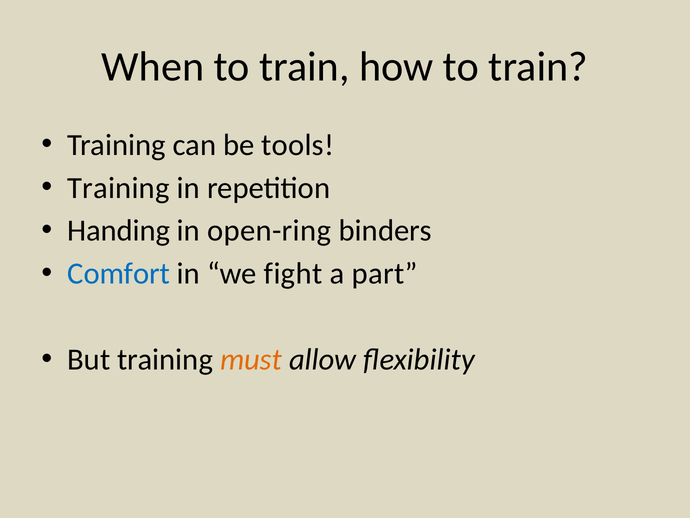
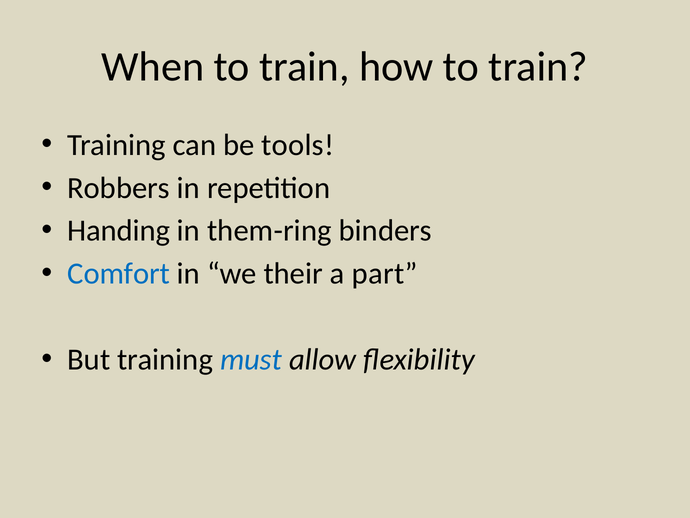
Training: Training -> Robbers (119, 188)
open-ring: open-ring -> them-ring (269, 231)
fight: fight -> their (293, 274)
must colour: orange -> blue (251, 359)
